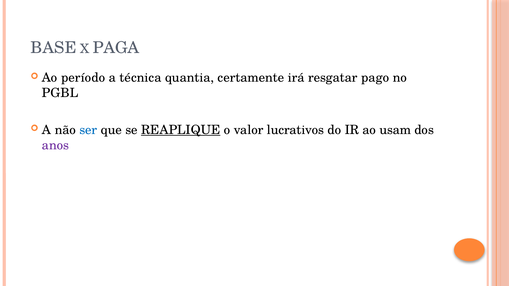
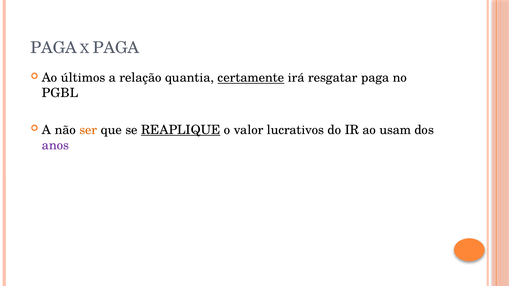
BASE: BASE -> PAGA (54, 48)
período: período -> últimos (83, 78)
técnica: técnica -> relação (141, 78)
certamente underline: none -> present (251, 78)
resgatar pago: pago -> paga (375, 78)
ser colour: blue -> orange (88, 130)
